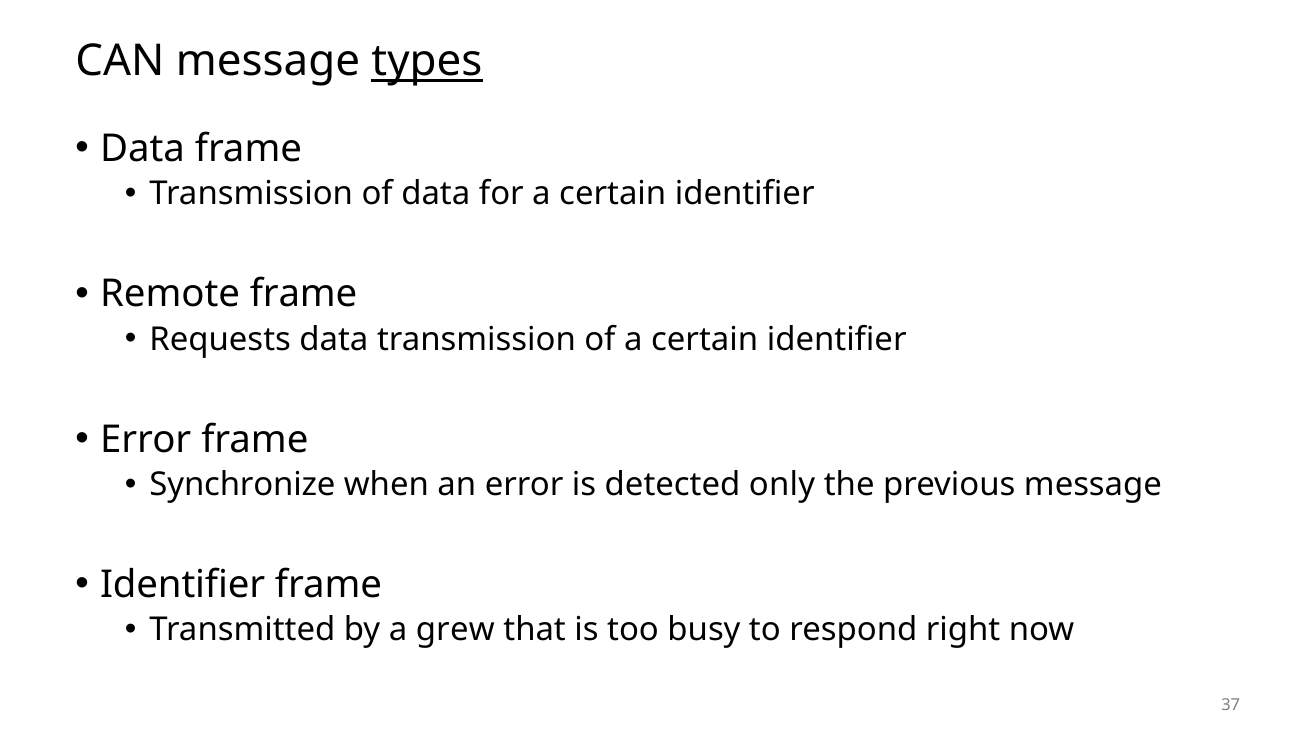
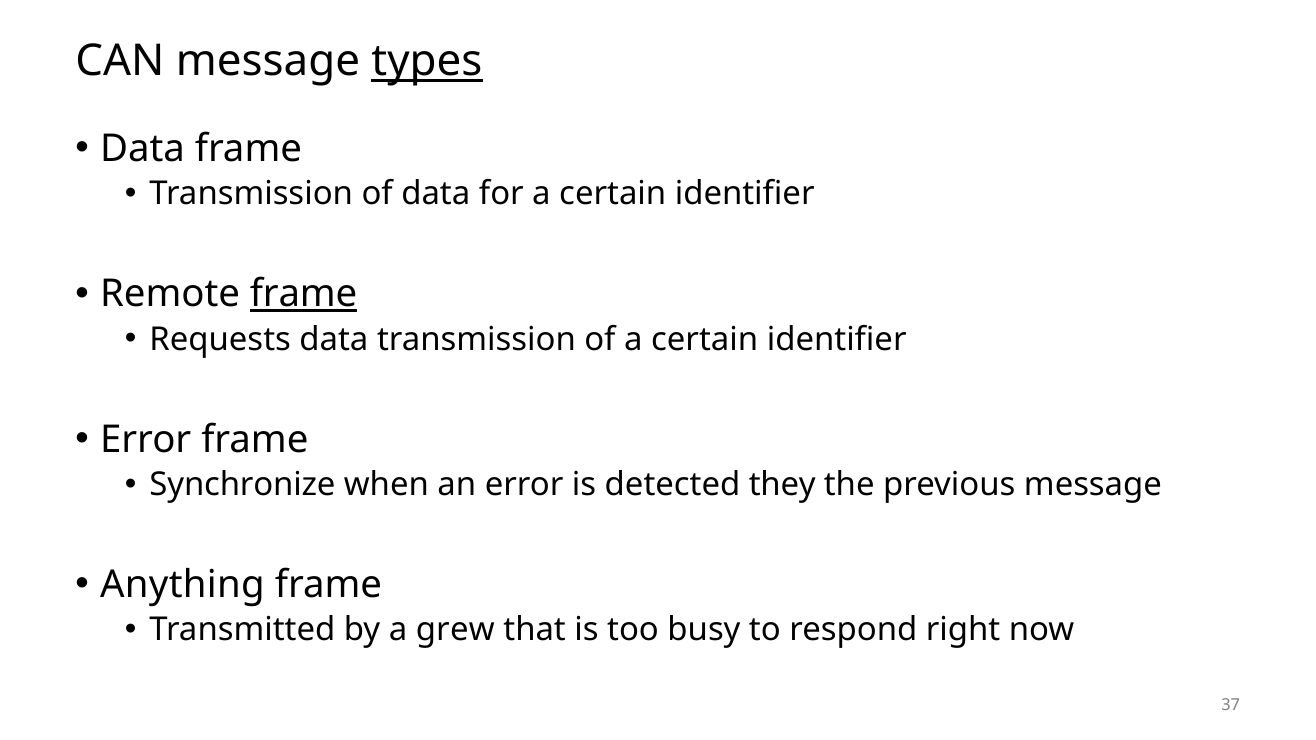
frame underline: none -> present (304, 294)
only: only -> they (782, 485)
Identifier: Identifier -> Anything (182, 585)
